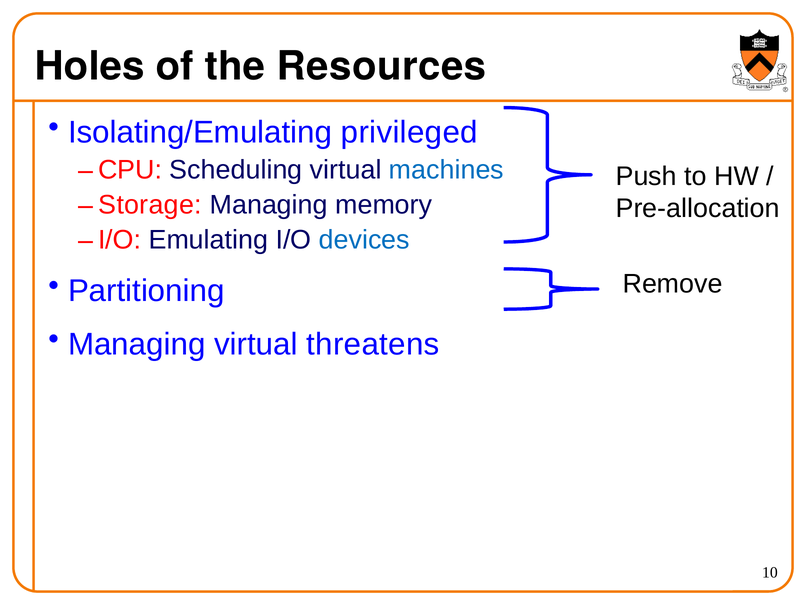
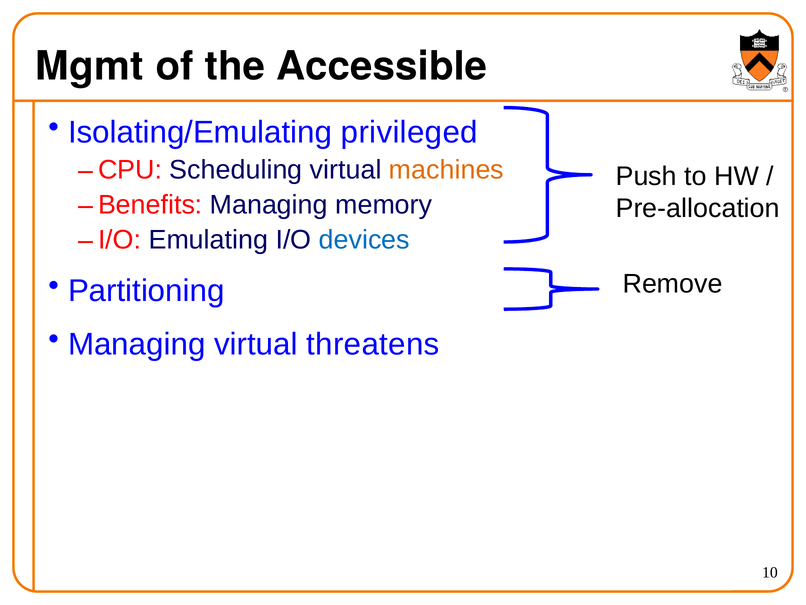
Holes: Holes -> Mgmt (89, 67)
Resources: Resources -> Accessible (382, 67)
machines colour: blue -> orange (446, 170)
Storage: Storage -> Benefits (150, 205)
